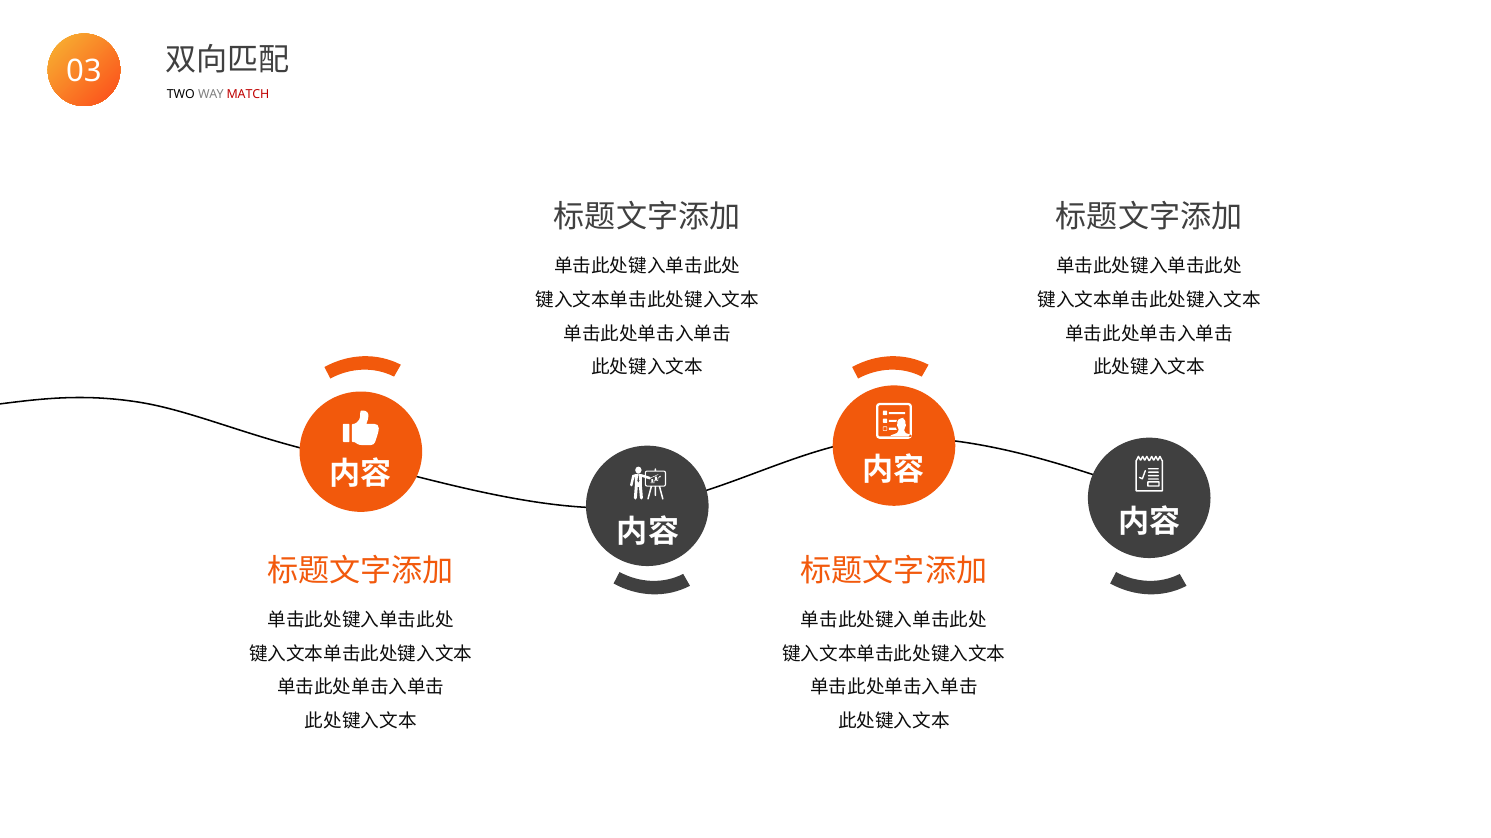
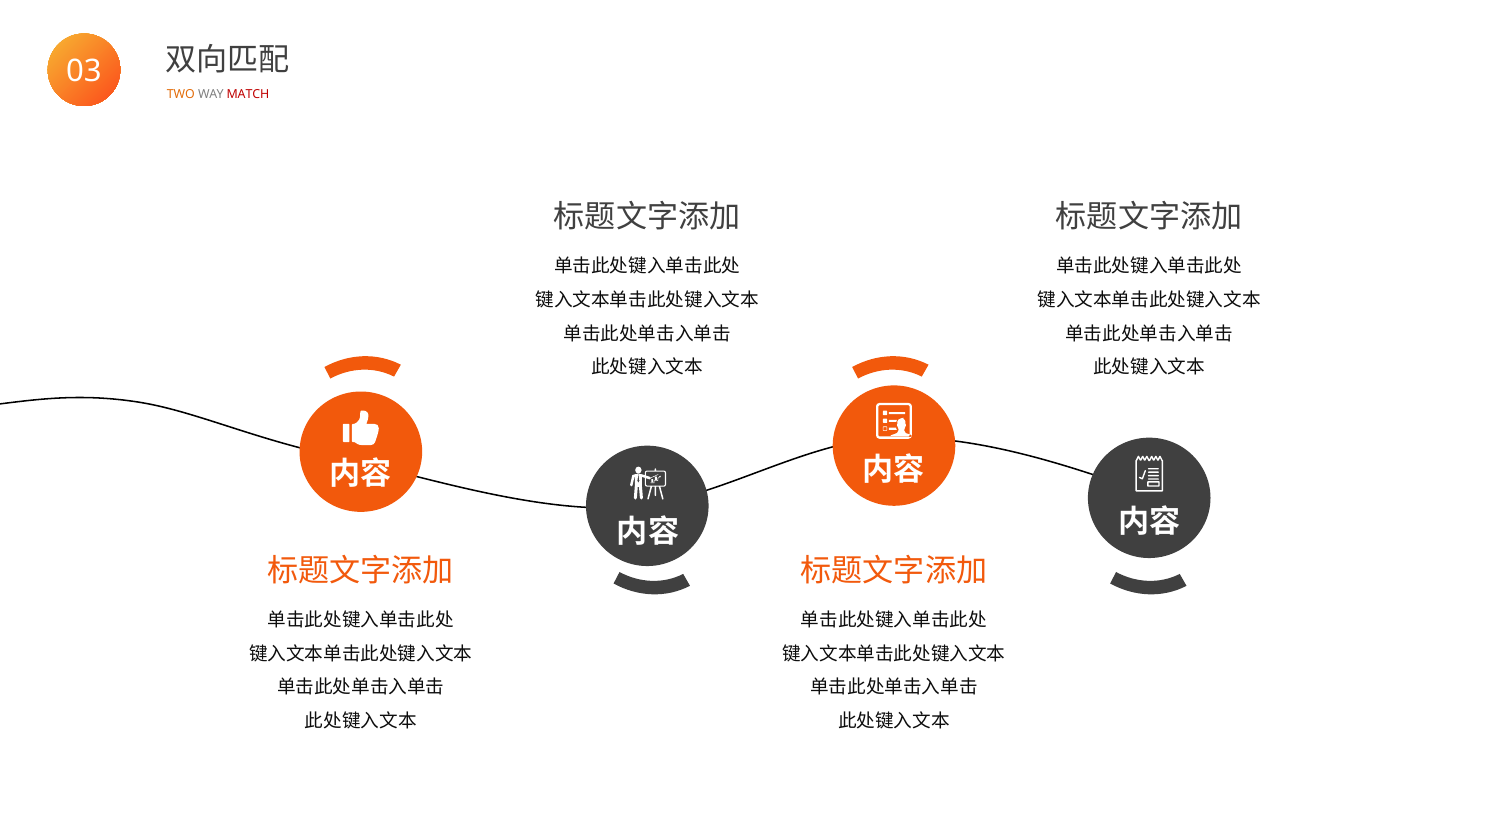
TWO colour: black -> orange (181, 95)
